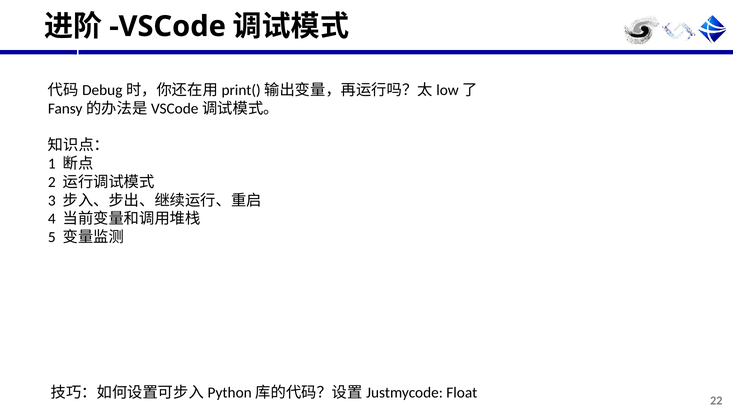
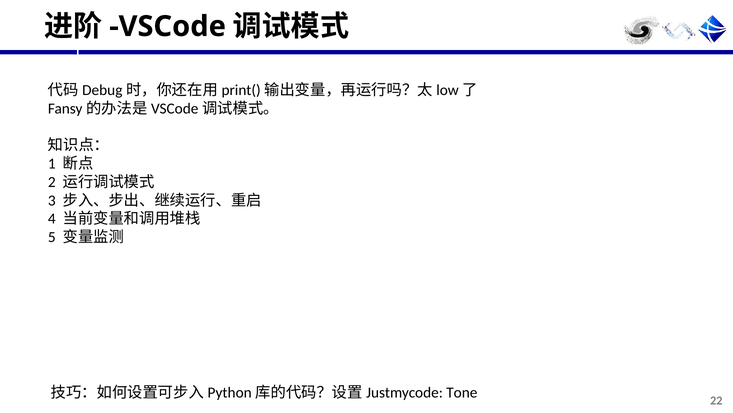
Float: Float -> Tone (462, 392)
